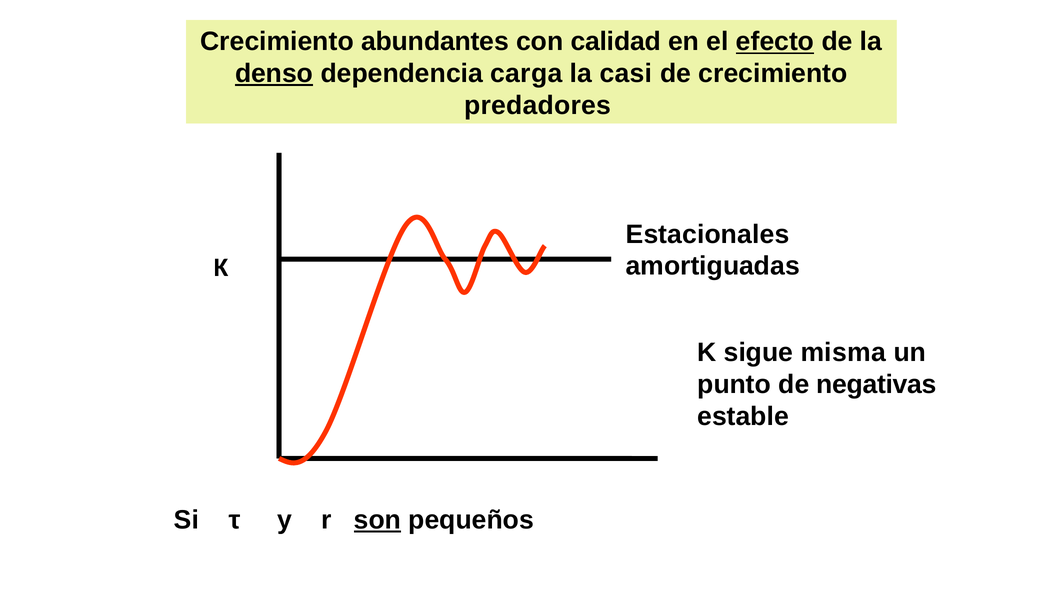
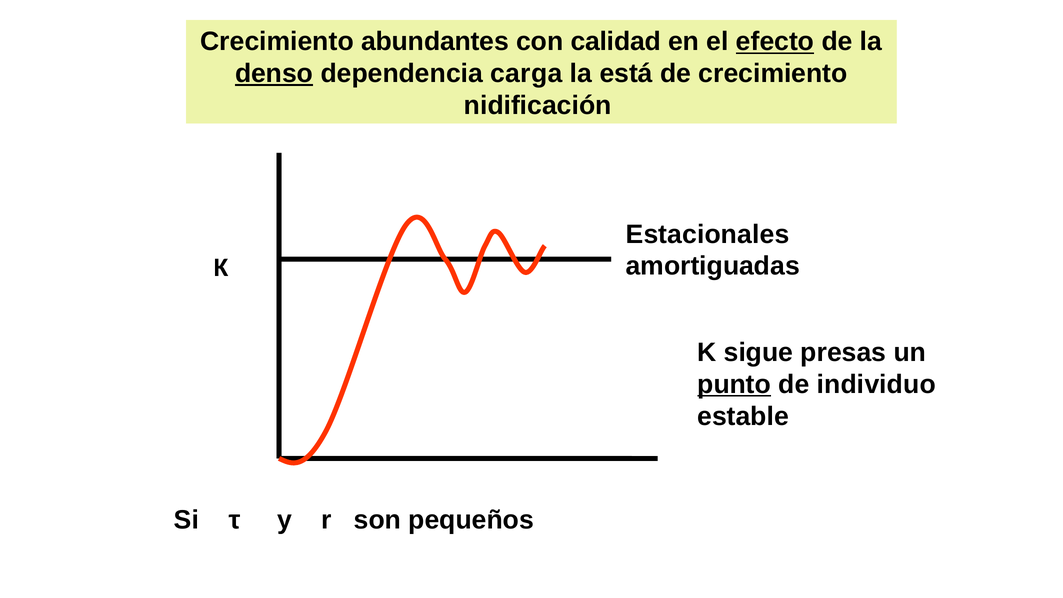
casi: casi -> está (626, 74)
predadores: predadores -> nidificación (538, 105)
misma: misma -> presas (843, 352)
punto underline: none -> present (734, 384)
negativas: negativas -> individuo (876, 384)
son underline: present -> none (377, 520)
